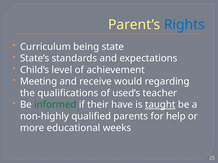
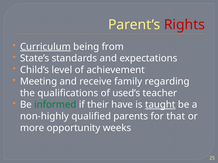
Rights colour: blue -> red (184, 25)
Curriculum underline: none -> present (45, 47)
state: state -> from (113, 47)
would: would -> family (128, 82)
help: help -> that (176, 117)
educational: educational -> opportunity (74, 128)
